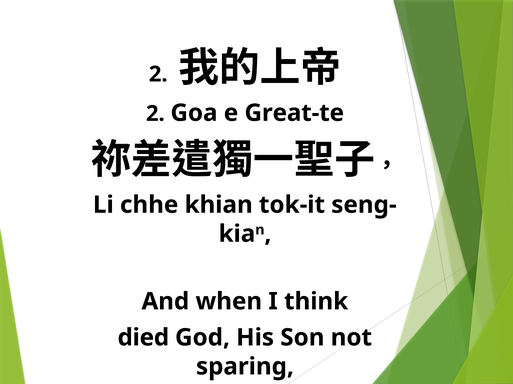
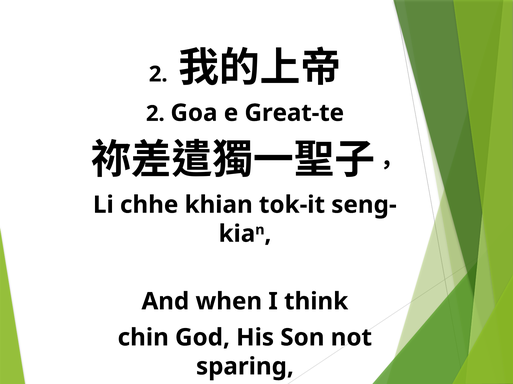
died: died -> chin (143, 338)
